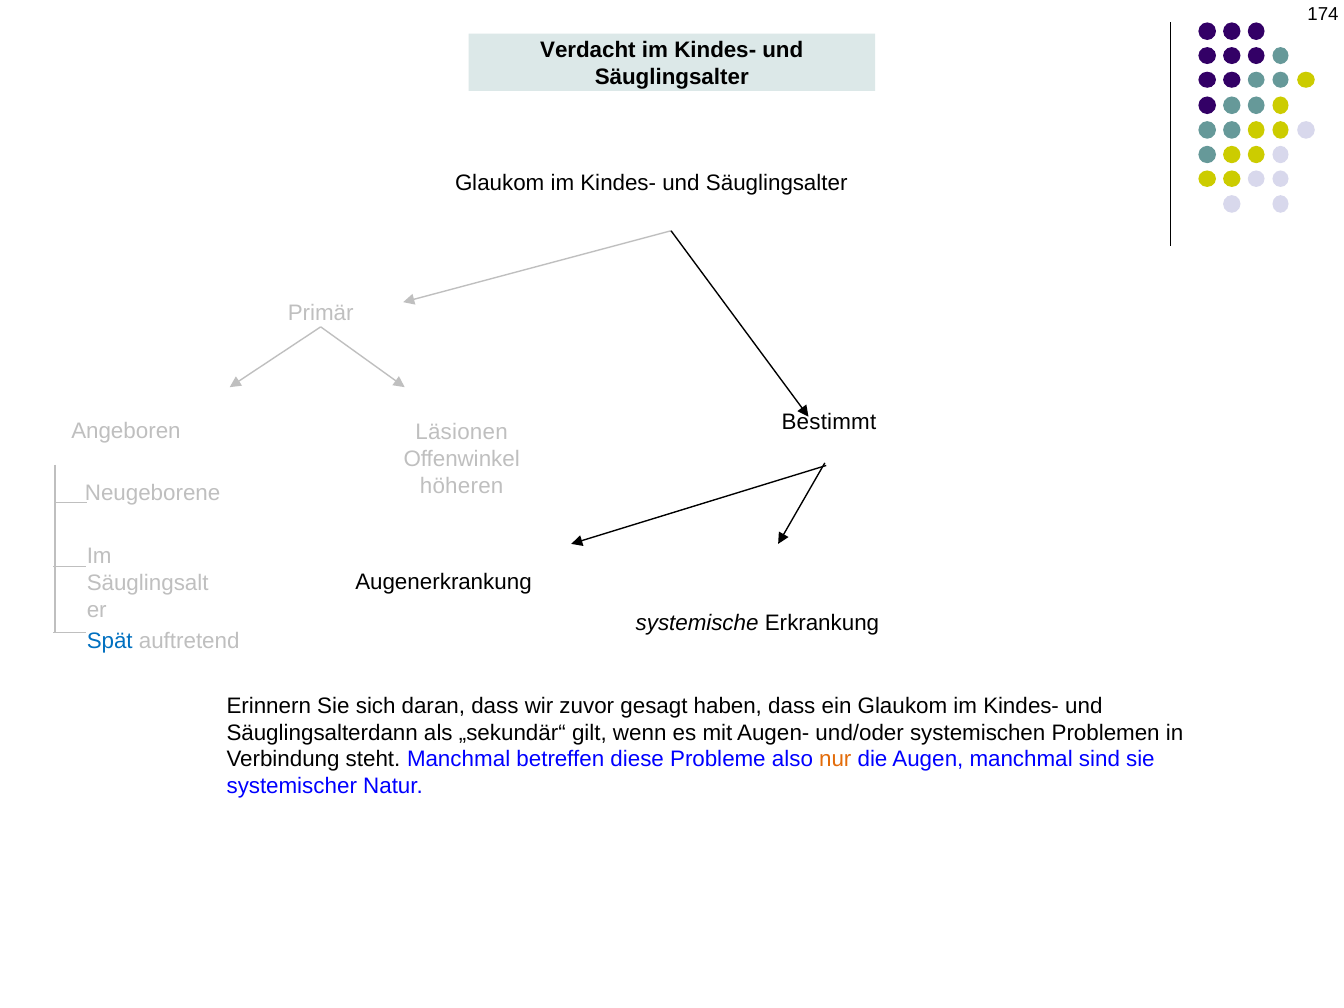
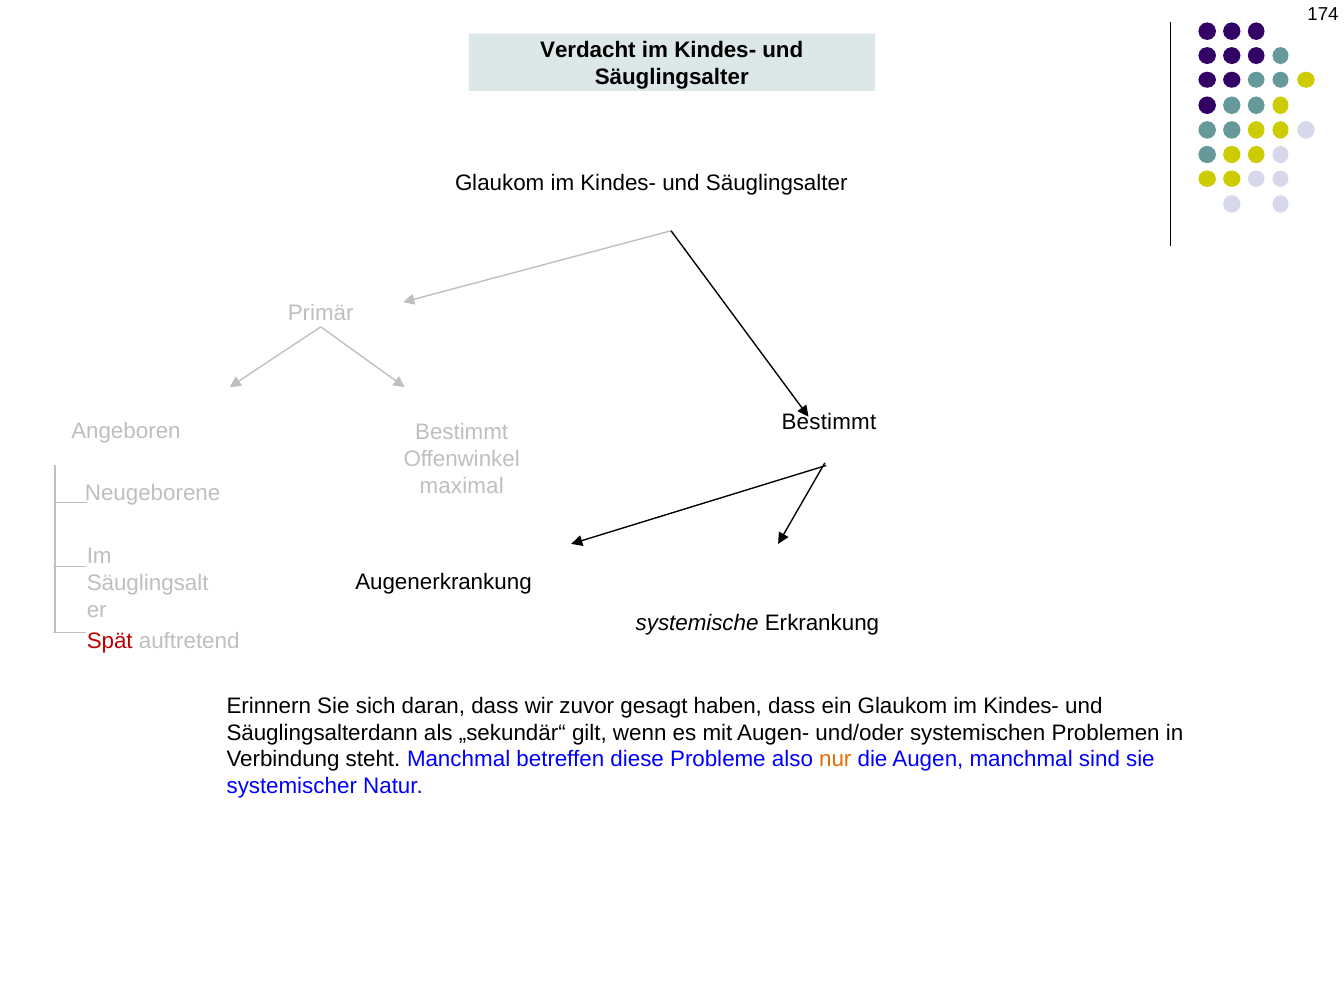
Angeboren Läsionen: Läsionen -> Bestimmt (462, 432)
höheren: höheren -> maximal (462, 486)
Spät colour: blue -> red (110, 642)
